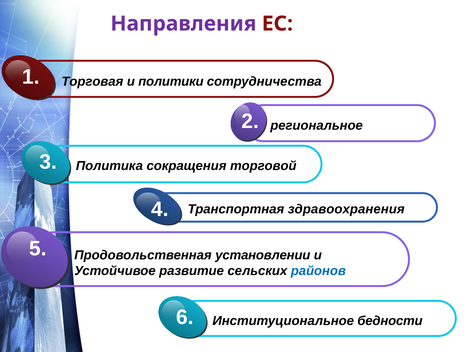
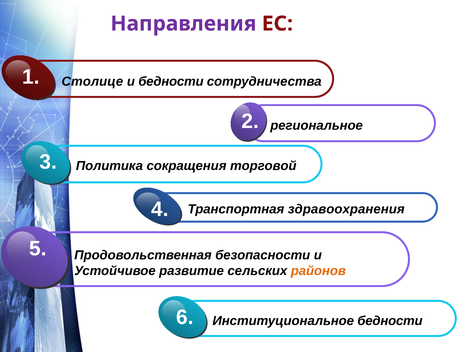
Торговая: Торговая -> Столице (92, 82)
и политики: политики -> бедности (171, 82)
установлении: установлении -> безопасности (263, 256)
районов colour: blue -> orange (318, 271)
